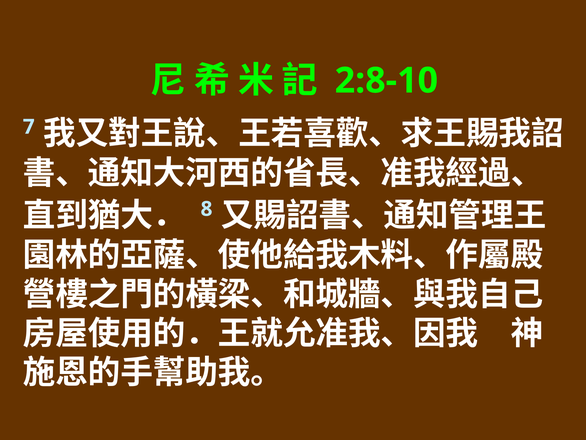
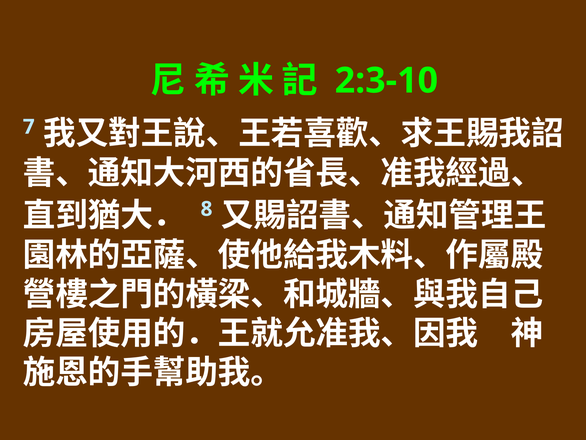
2:8-10: 2:8-10 -> 2:3-10 (386, 81)
